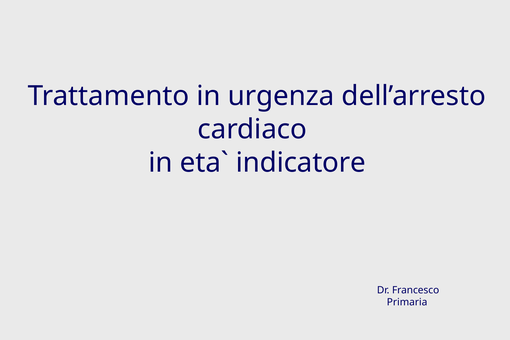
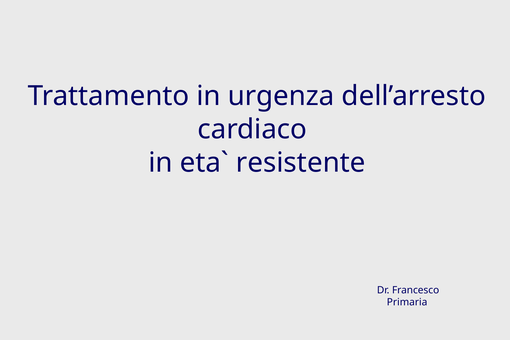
indicatore: indicatore -> resistente (301, 163)
